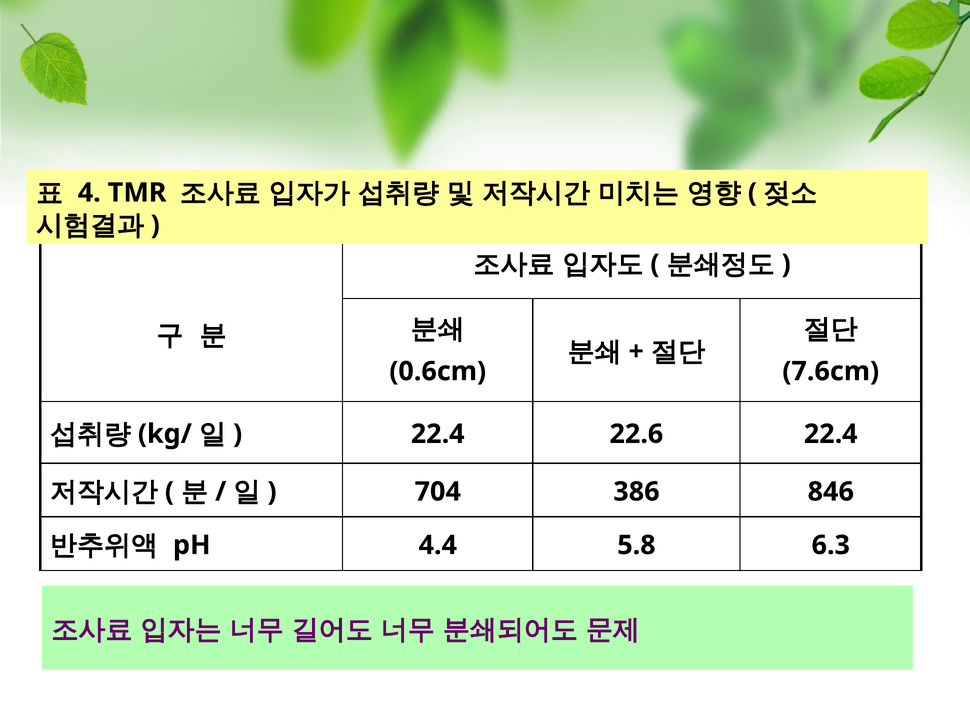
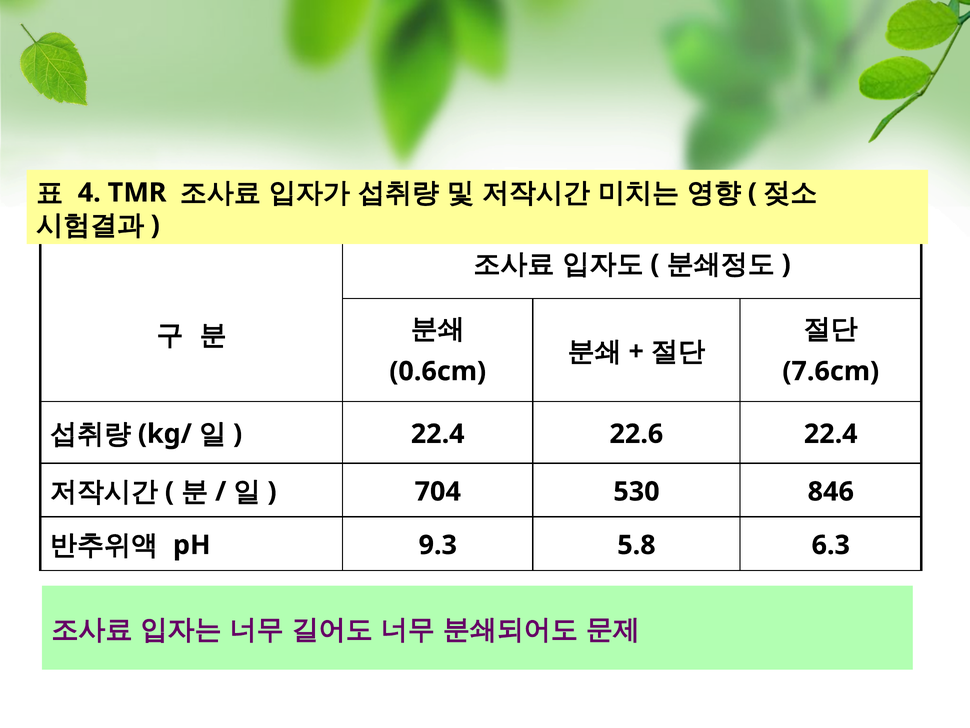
386: 386 -> 530 (636, 491)
4.4: 4.4 -> 9.3 (438, 545)
